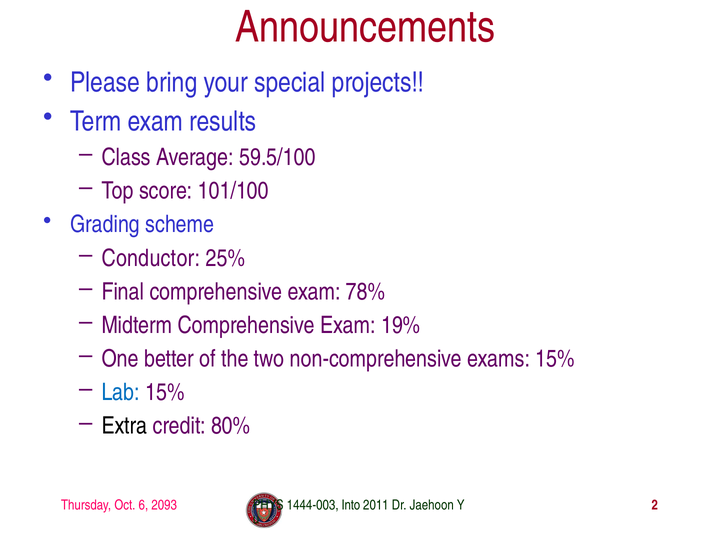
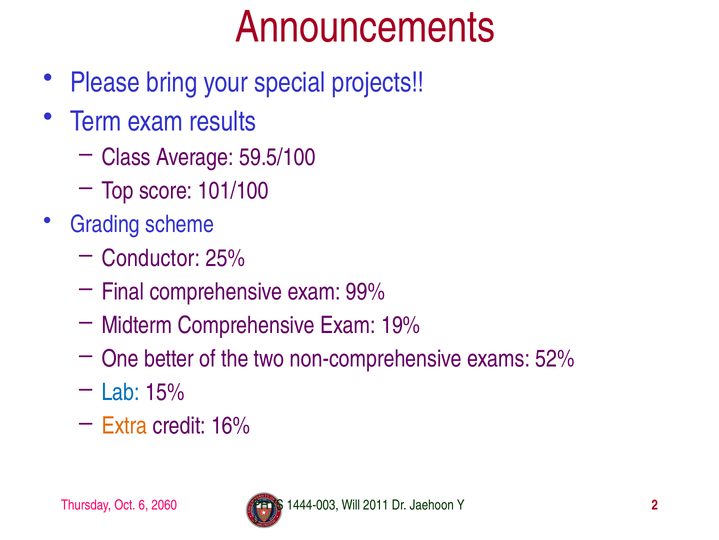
78%: 78% -> 99% (366, 291)
exams 15%: 15% -> 52% (555, 358)
Extra colour: black -> orange (124, 425)
80%: 80% -> 16% (231, 425)
2093: 2093 -> 2060 (164, 504)
Into: Into -> Will (351, 504)
